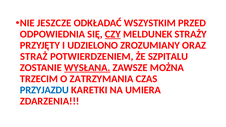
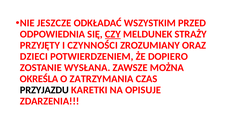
UDZIELONO: UDZIELONO -> CZYNNOŚCI (93, 45)
STRAŻ: STRAŻ -> DZIECI (34, 57)
SZPITALU: SZPITALU -> DOPIERO (168, 57)
WYSŁANA underline: present -> none (87, 68)
TRZECIM: TRZECIM -> OKREŚLA (39, 79)
PRZYJAZDU colour: blue -> black (44, 90)
UMIERA: UMIERA -> OPISUJE (143, 90)
